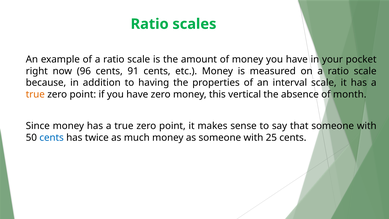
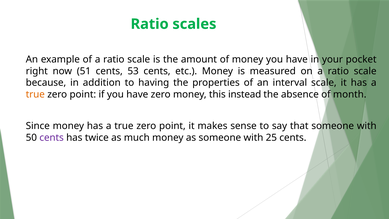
96: 96 -> 51 (84, 71)
91: 91 -> 53 (133, 71)
vertical: vertical -> instead (245, 94)
cents colour: blue -> purple (52, 137)
